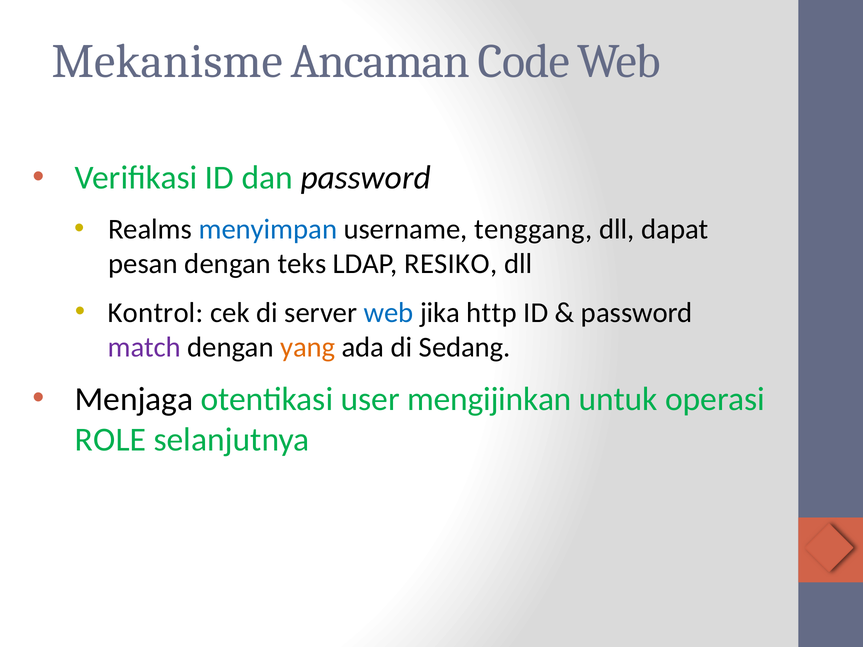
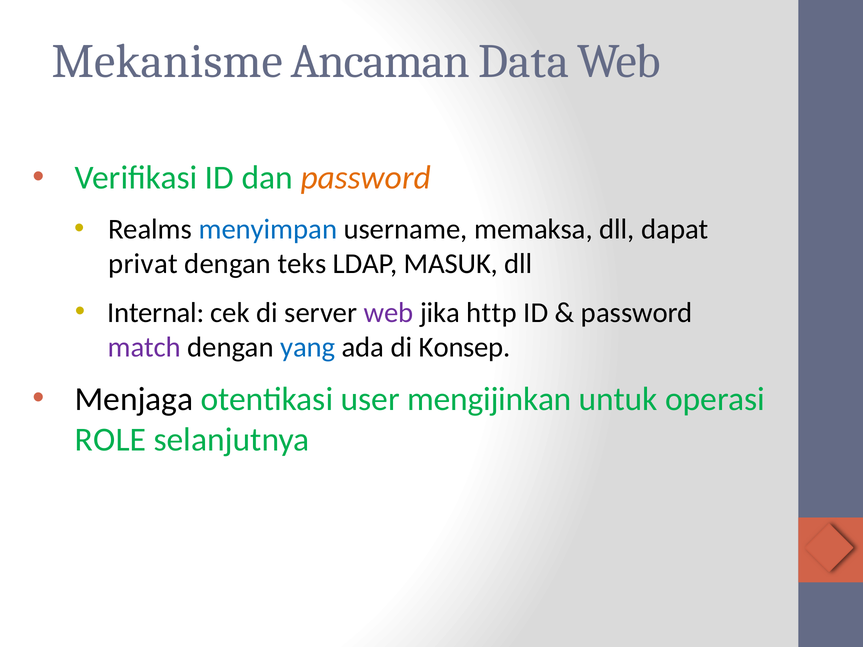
Code: Code -> Data (524, 61)
password colour: black -> orange (366, 178)
tenggang: tenggang -> memaksa (533, 229)
pesan: pesan -> privat (143, 264)
RESIKO: RESIKO -> MASUK (451, 264)
Kontrol: Kontrol -> Internal (156, 313)
web colour: blue -> purple (389, 313)
yang colour: orange -> blue (308, 347)
Sedang: Sedang -> Konsep (465, 347)
